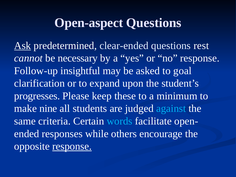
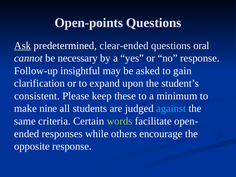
Open-aspect: Open-aspect -> Open-points (89, 23)
rest: rest -> oral (201, 46)
goal: goal -> gain (182, 71)
progresses: progresses -> consistent (37, 96)
words colour: light blue -> light green (120, 121)
response underline: present -> none (72, 146)
